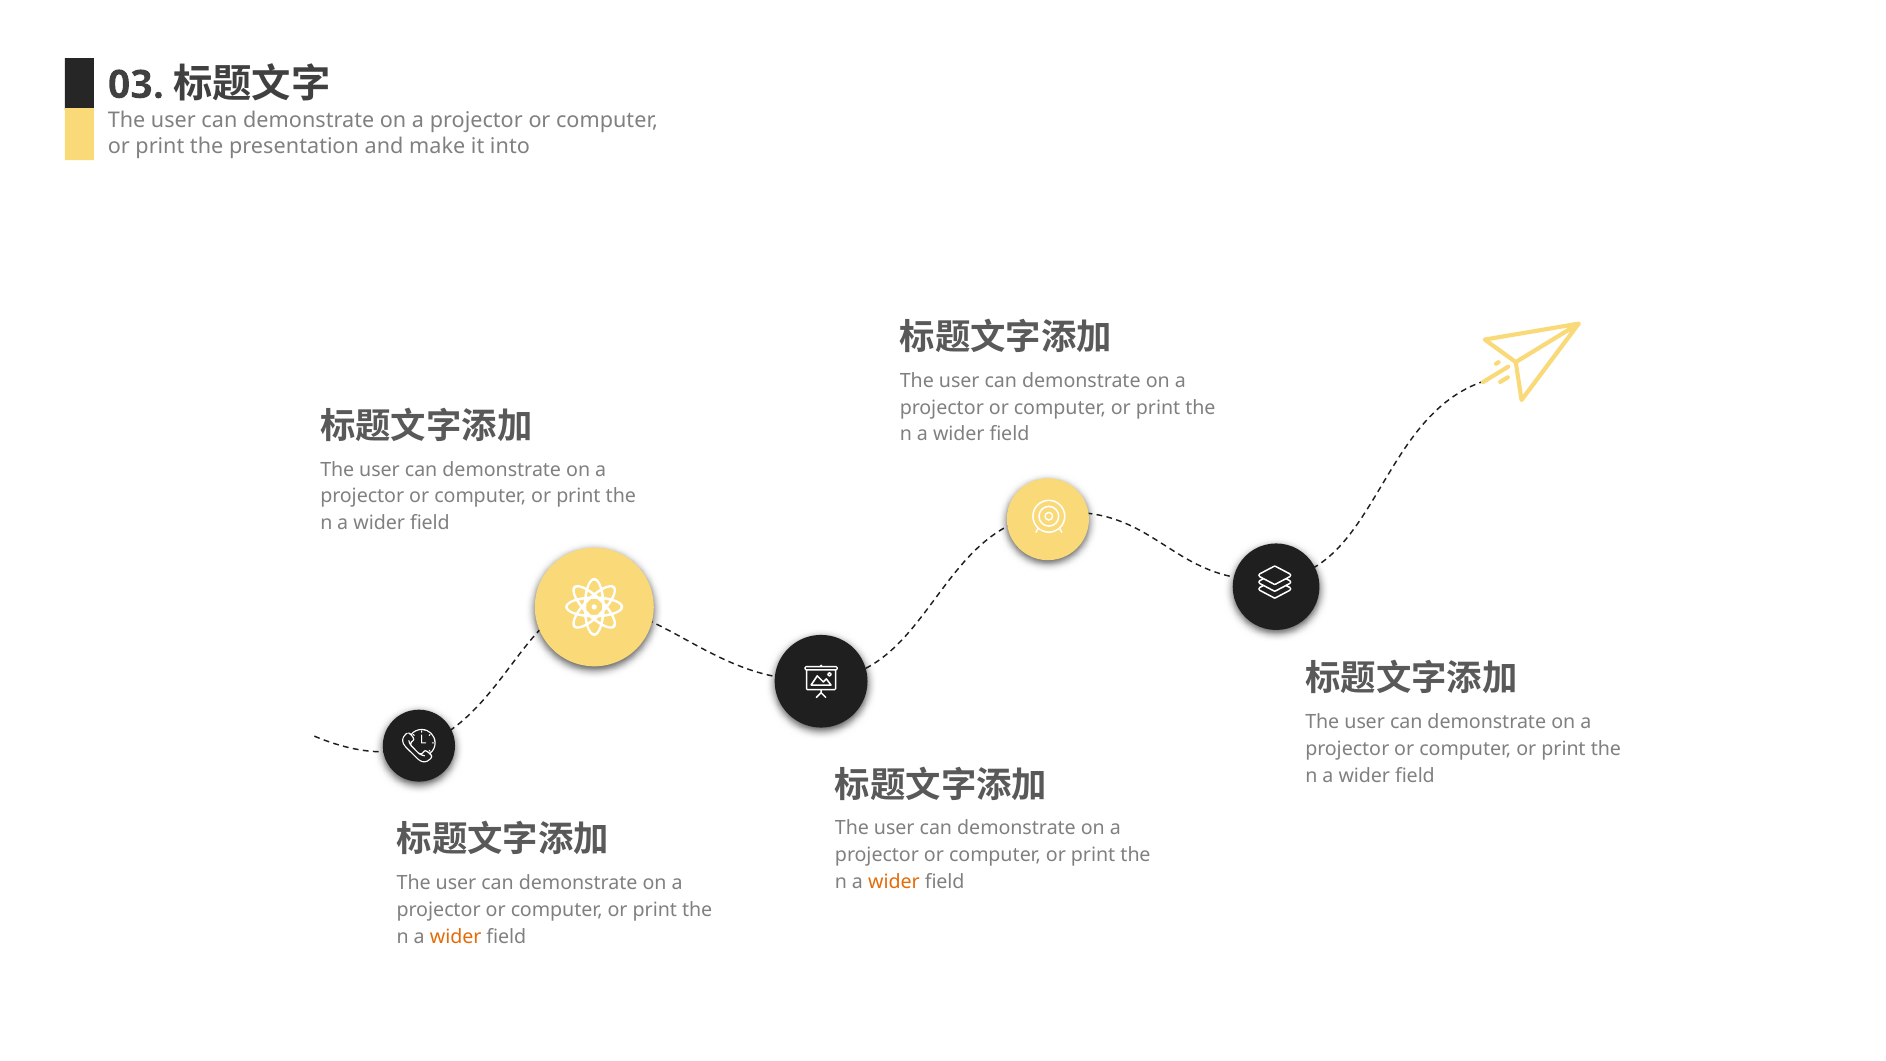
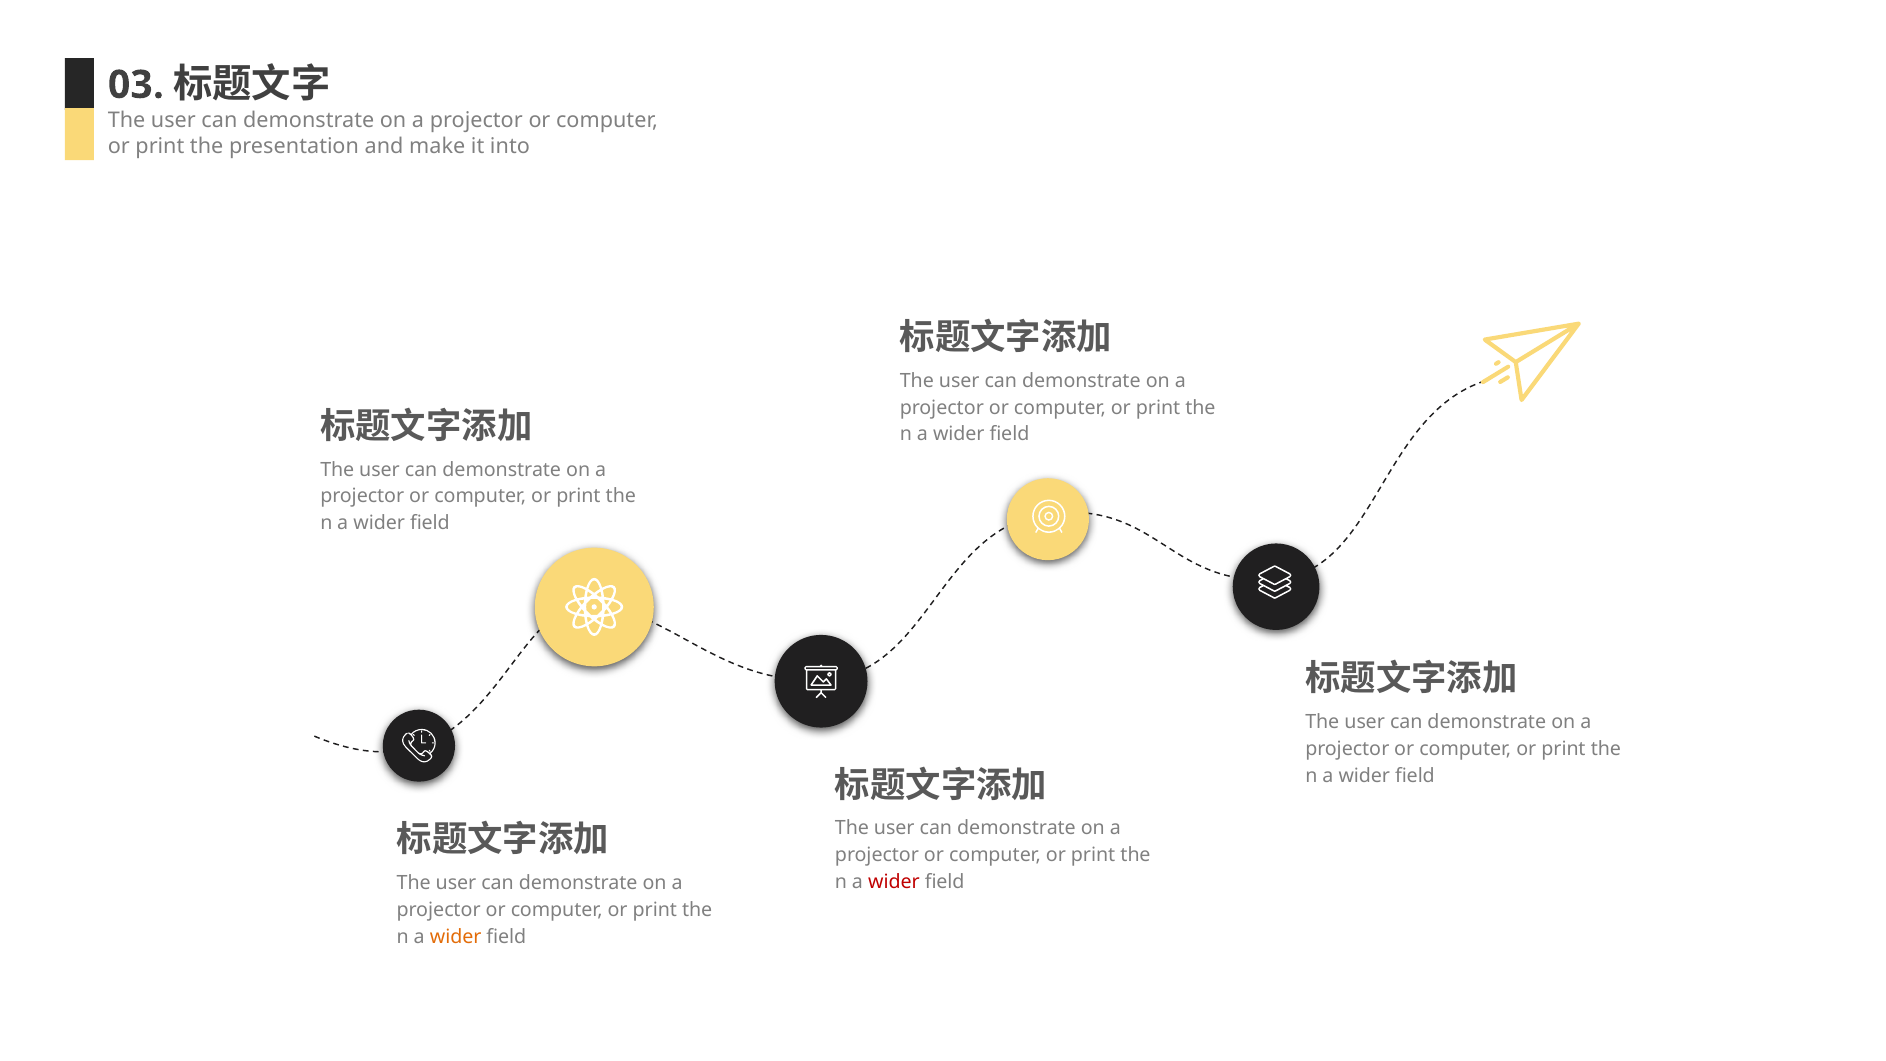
wider colour: orange -> red (894, 882)
